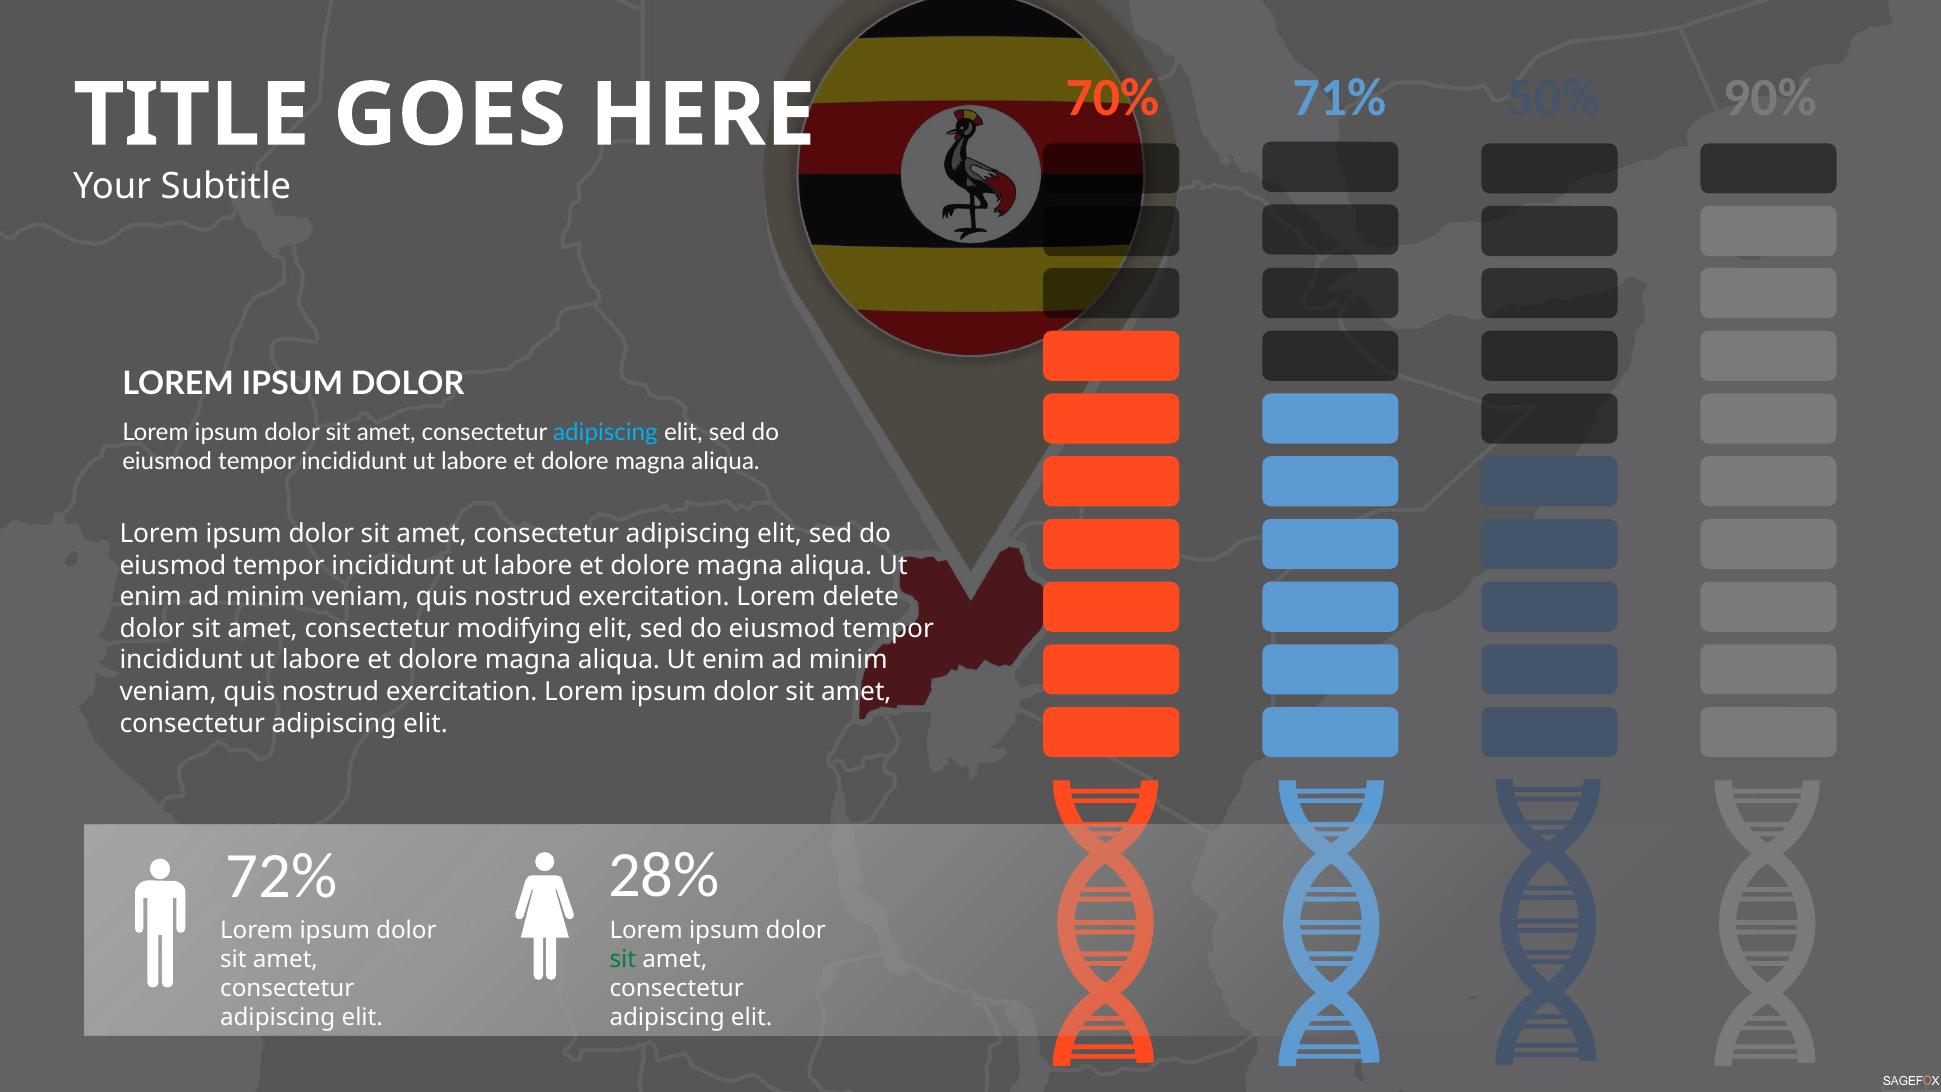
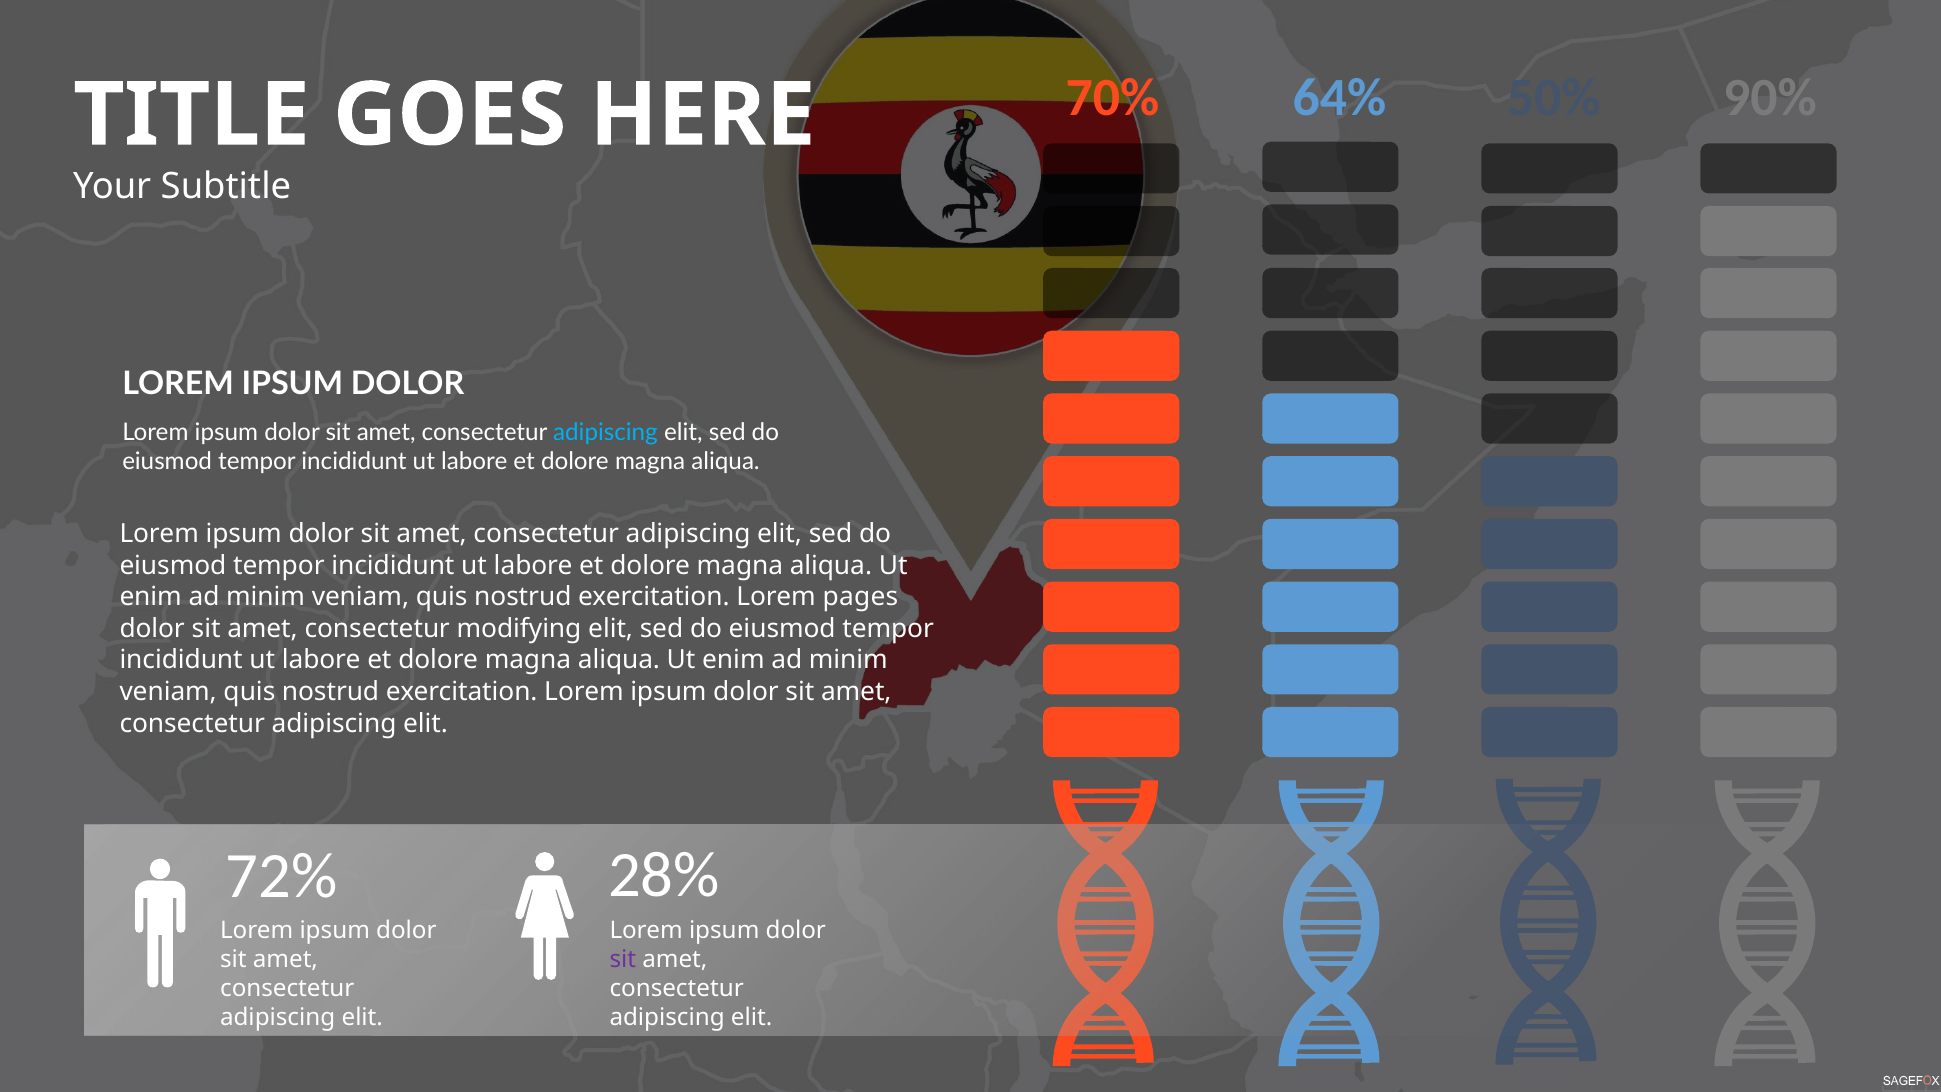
71%: 71% -> 64% (1340, 97)
delete: delete -> pages (861, 597)
sit colour: green -> purple (623, 959)
